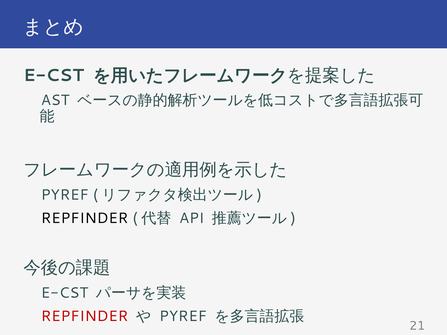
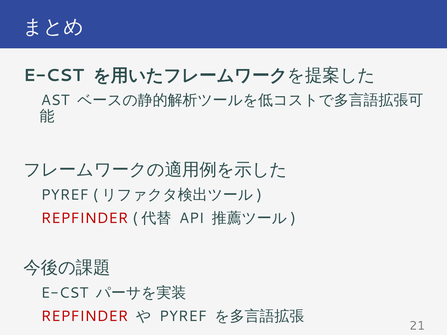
REPFINDER colour: black -> red (85, 218)
